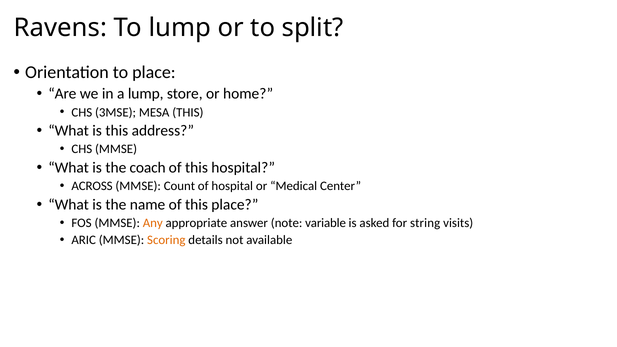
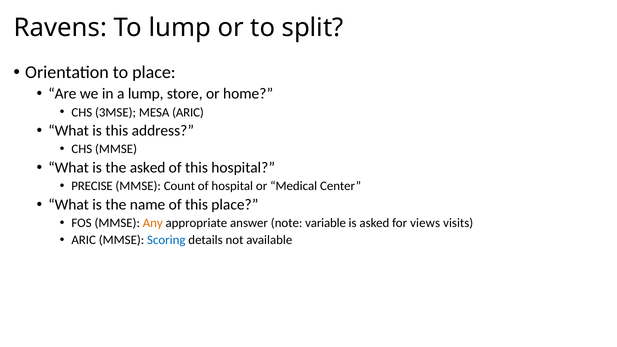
MESA THIS: THIS -> ARIC (188, 112)
the coach: coach -> asked (148, 168)
ACROSS: ACROSS -> PRECISE (92, 186)
string: string -> views (425, 223)
Scoring colour: orange -> blue (166, 240)
